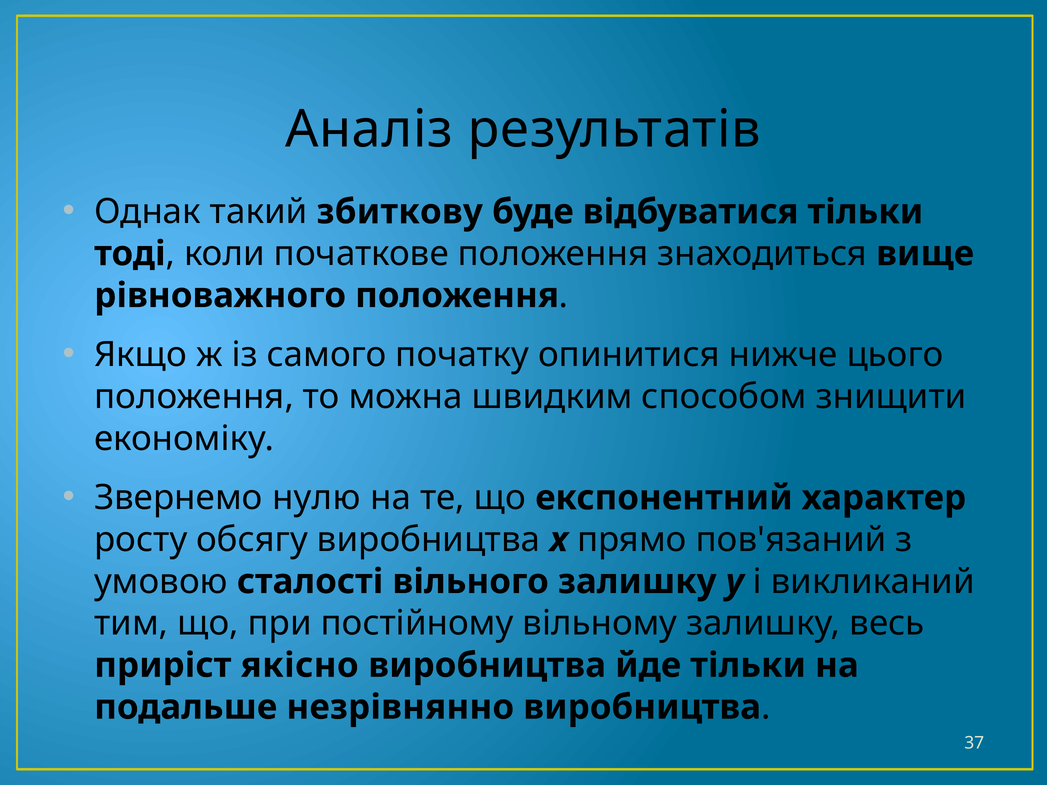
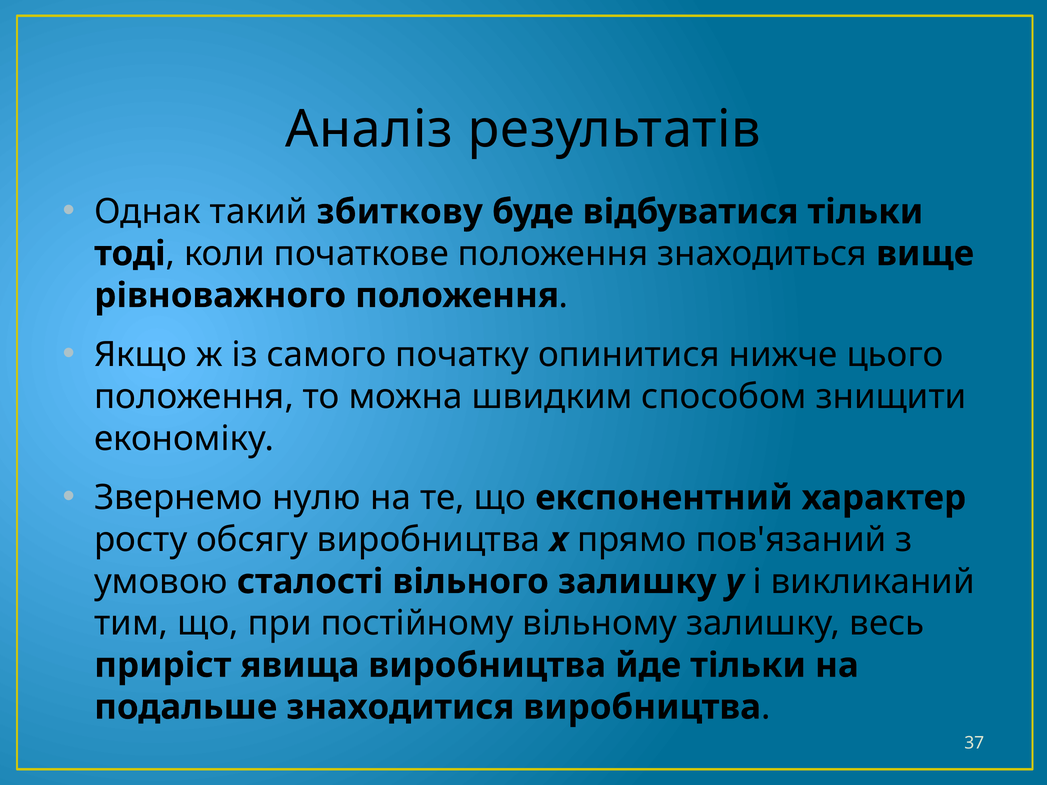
якісно: якісно -> явища (300, 666)
незрівнянно: незрівнянно -> знаходитися (400, 707)
